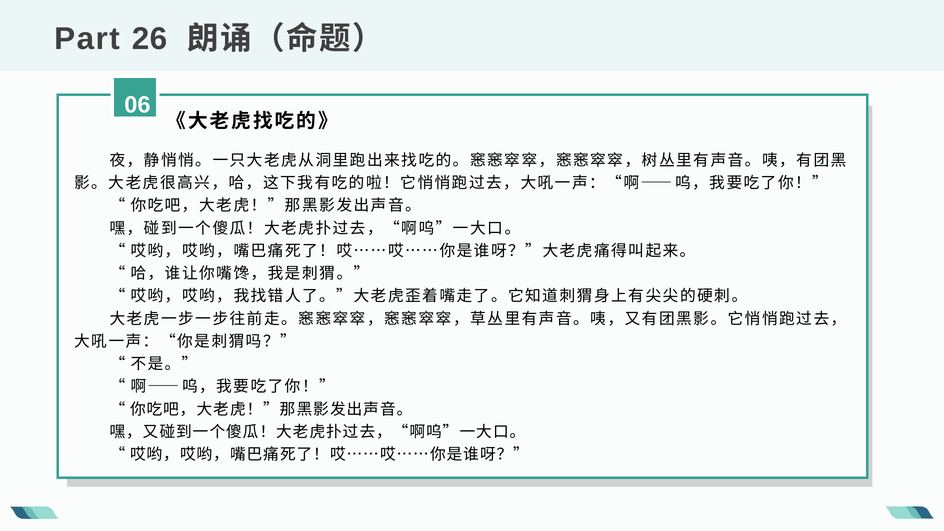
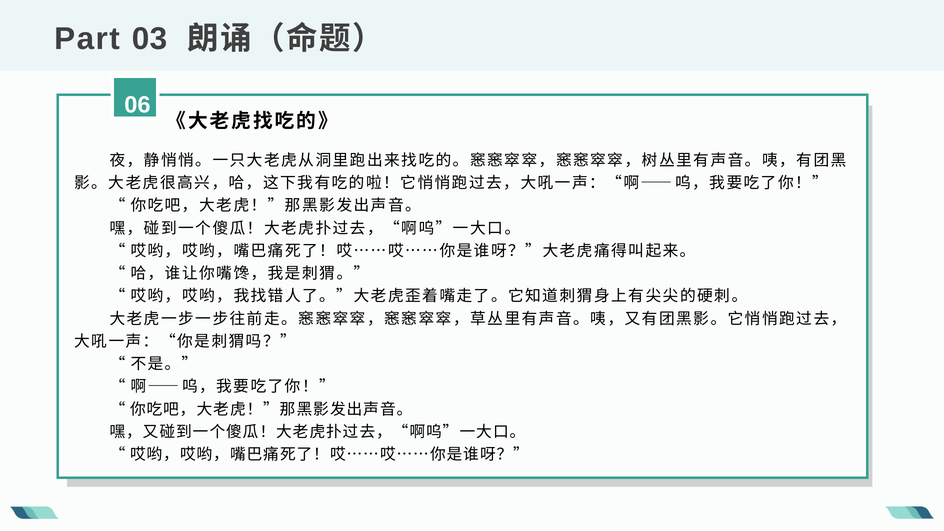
26: 26 -> 03 (149, 39)
